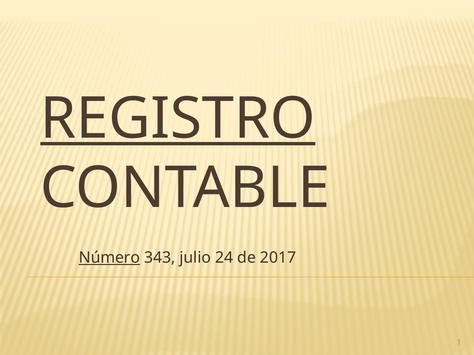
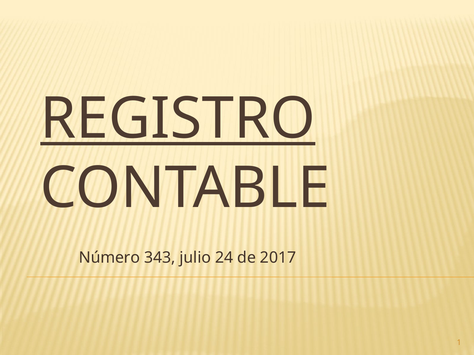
Número underline: present -> none (109, 258)
